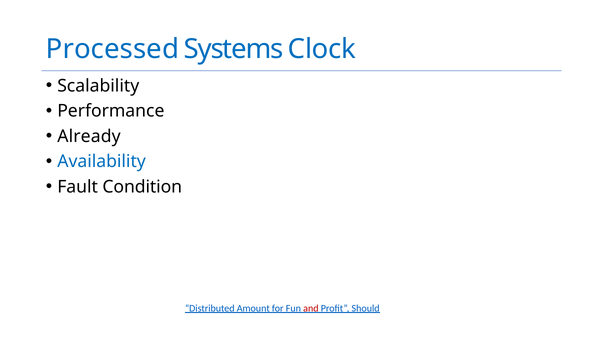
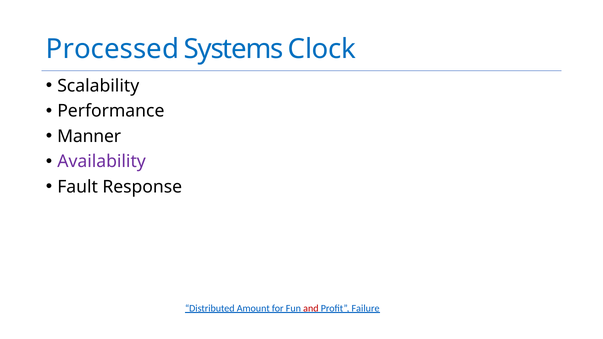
Already: Already -> Manner (89, 136)
Availability colour: blue -> purple (102, 162)
Condition: Condition -> Response (142, 187)
Should: Should -> Failure (366, 308)
